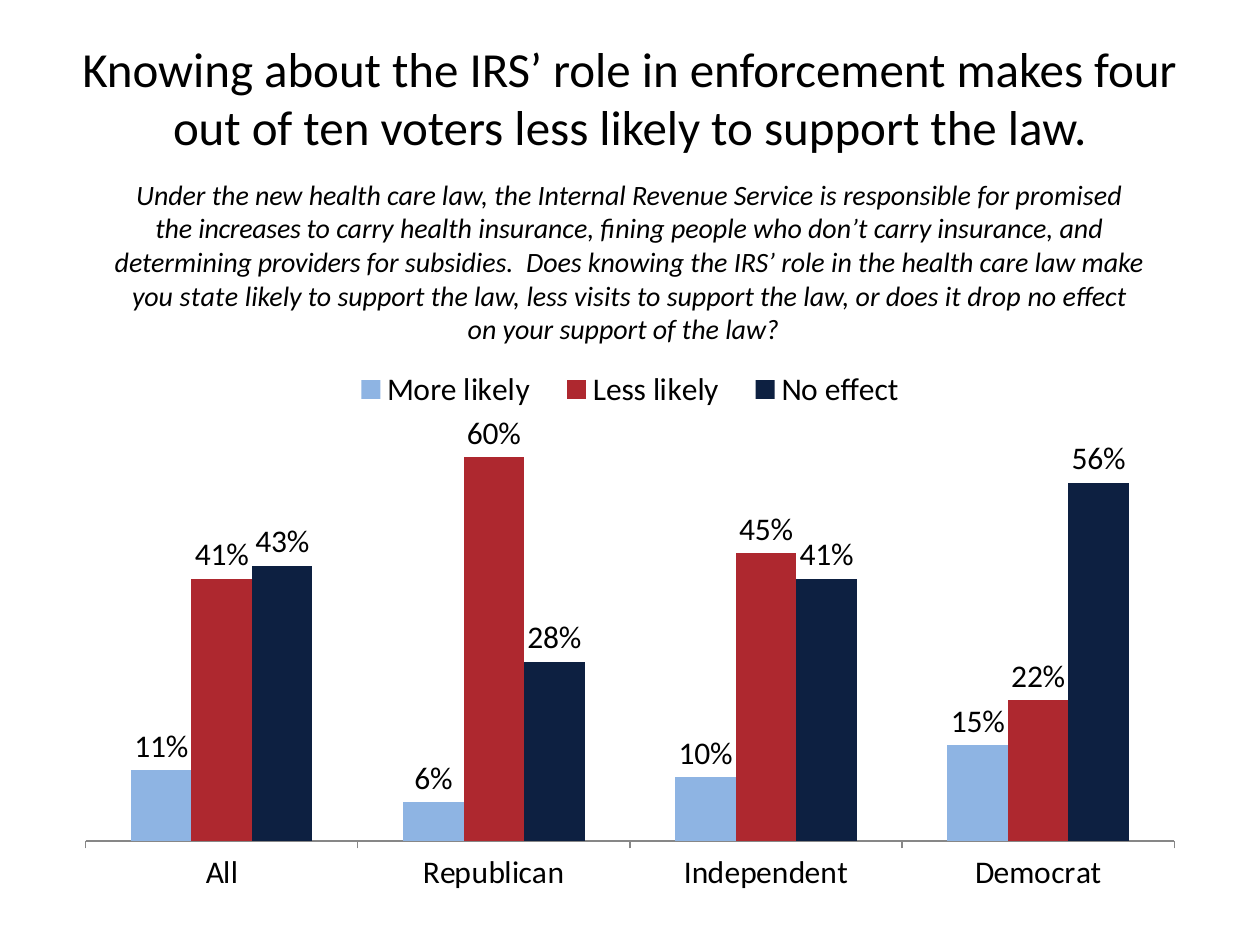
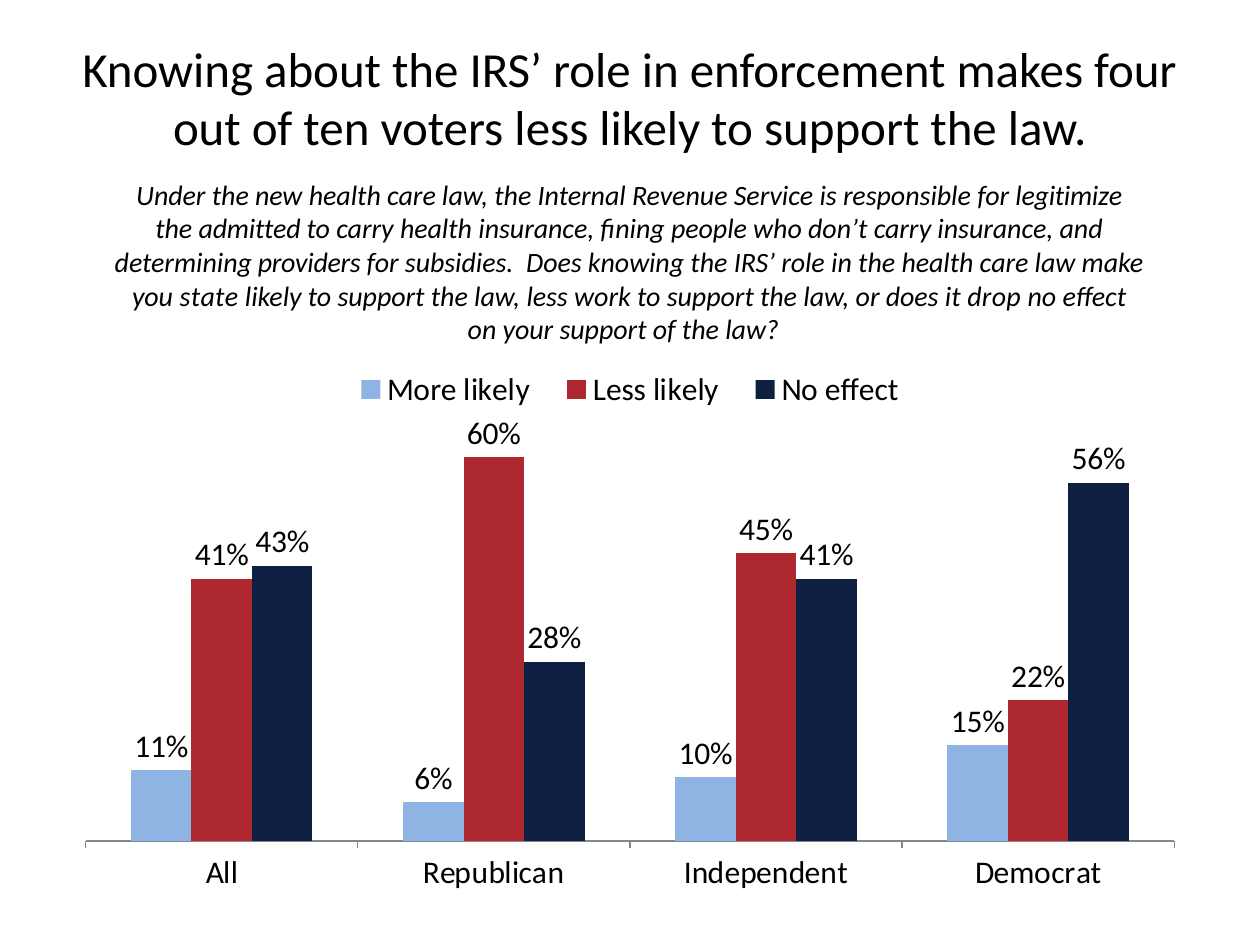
promised: promised -> legitimize (1069, 196)
increases: increases -> admitted (250, 230)
visits: visits -> work (602, 297)
